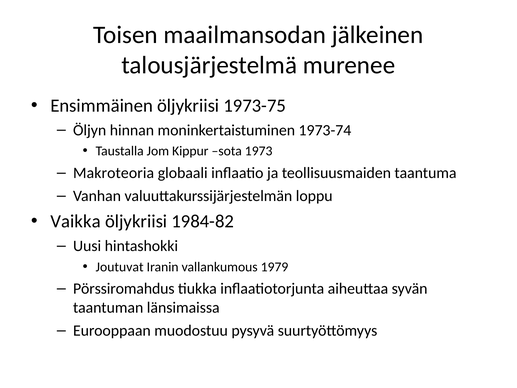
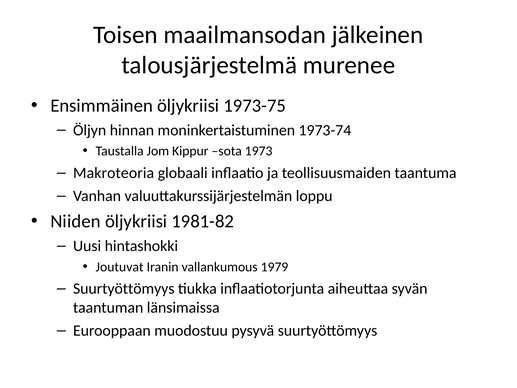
Vaikka: Vaikka -> Niiden (76, 221)
1984-82: 1984-82 -> 1981-82 (203, 221)
Pörssiromahdus: Pörssiromahdus -> Suurtyöttömyys (124, 289)
